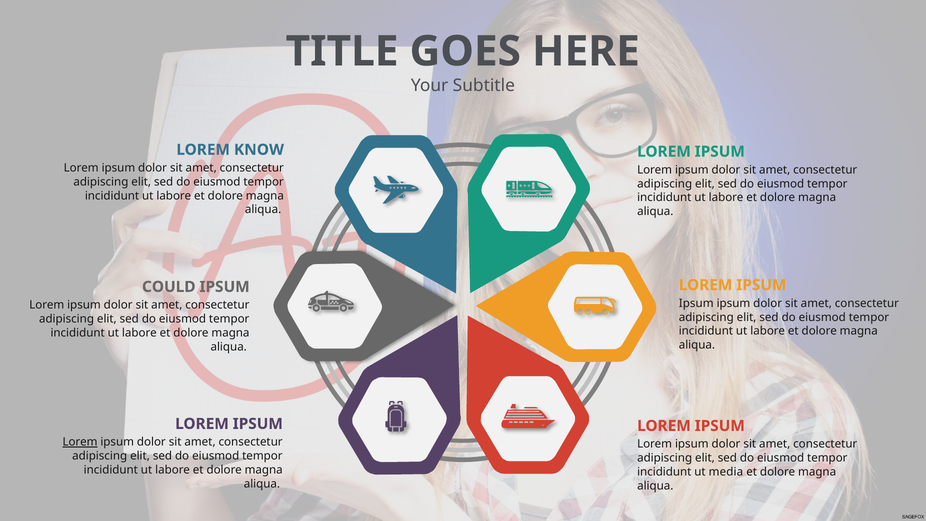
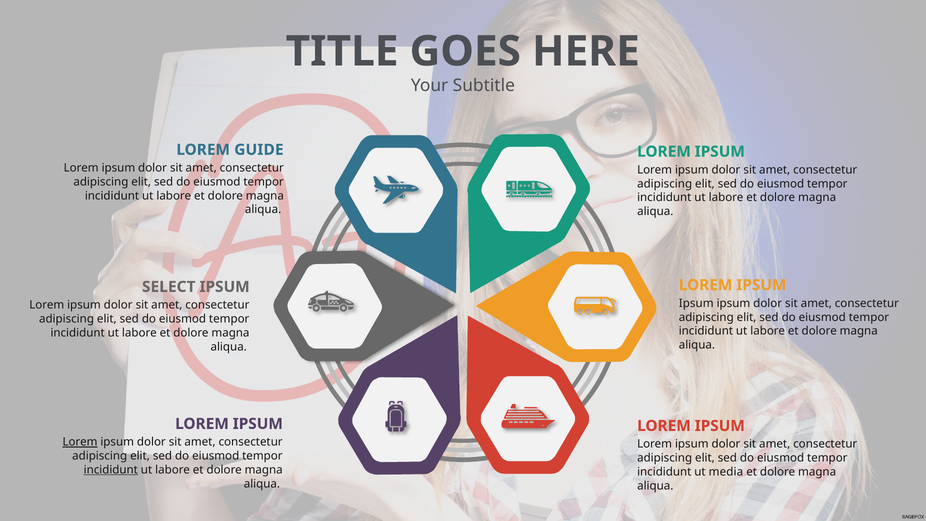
KNOW: KNOW -> GUIDE (259, 150)
COULD: COULD -> SELECT (169, 287)
incididunt underline: none -> present (111, 470)
